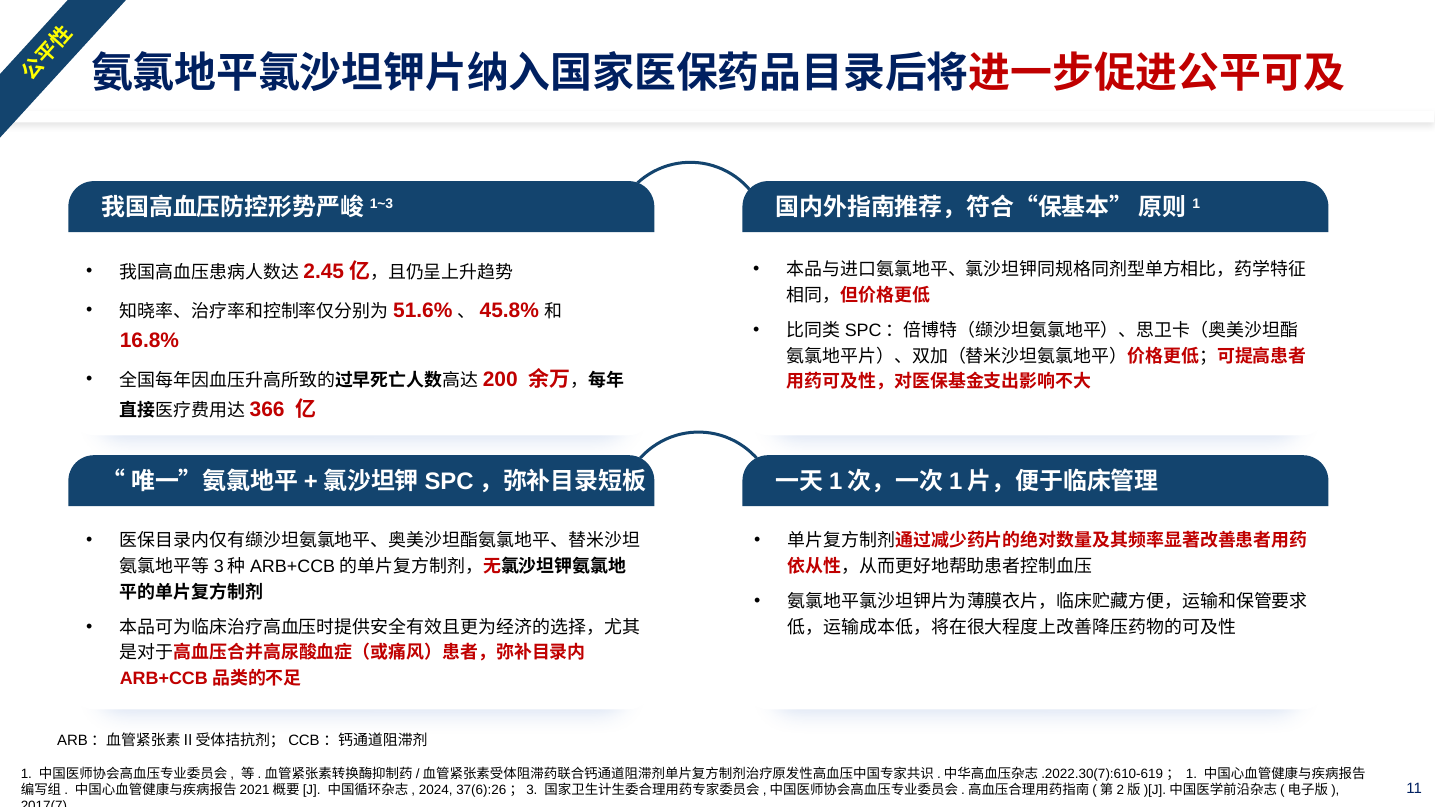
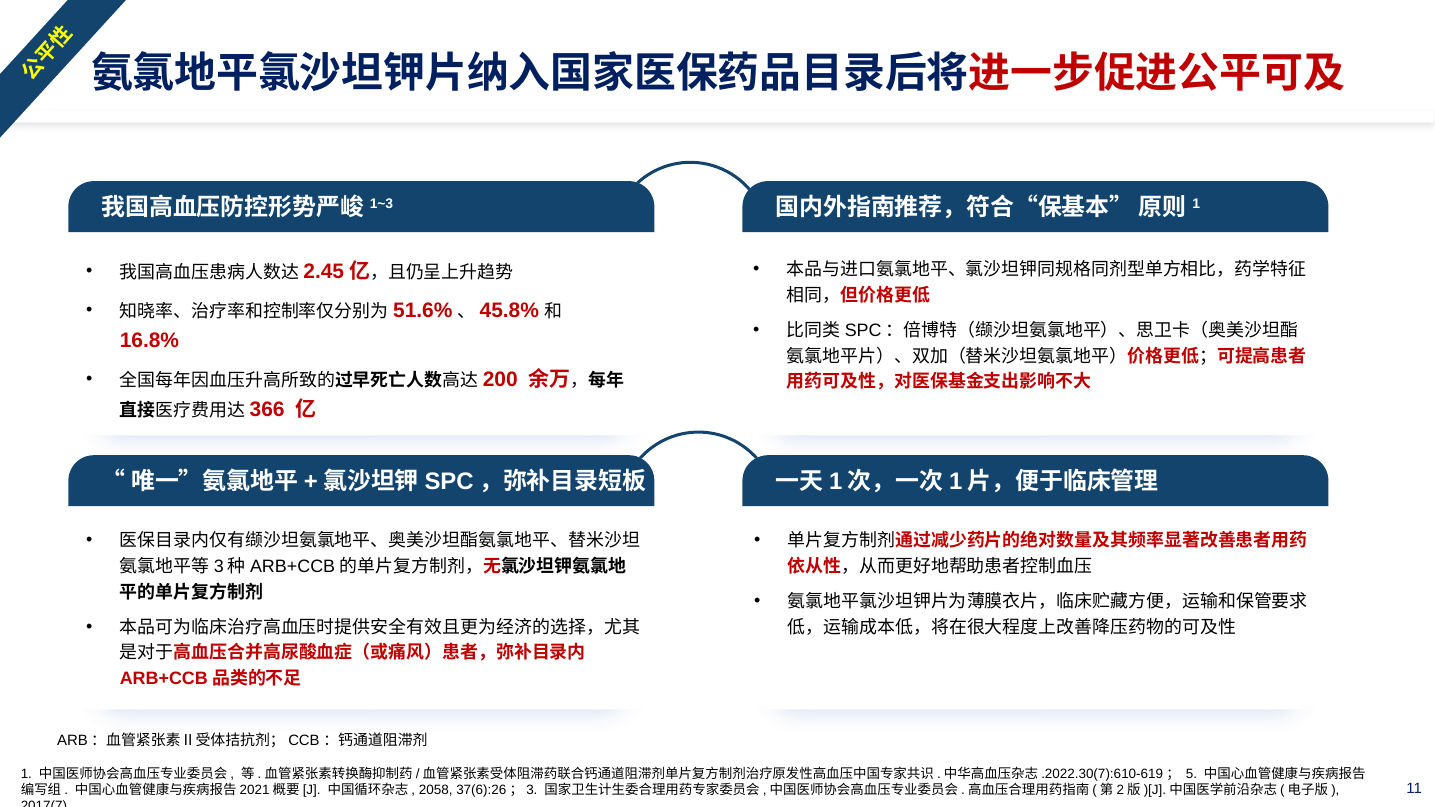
1: 1 -> 5 (1191, 774)
2024: 2024 -> 2058 (436, 790)
